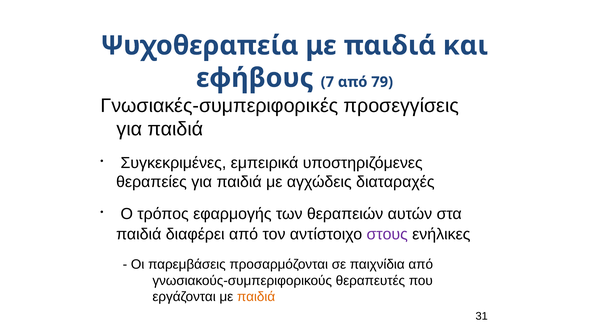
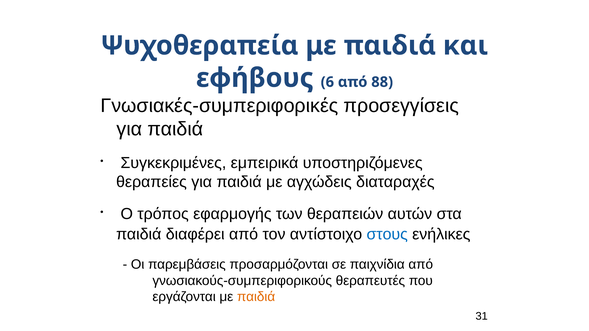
7: 7 -> 6 (327, 82)
79: 79 -> 88 (382, 82)
στους colour: purple -> blue (387, 234)
